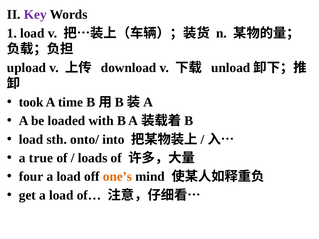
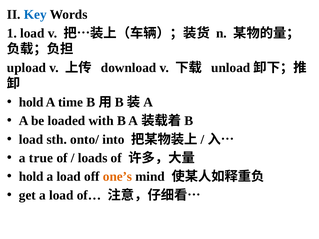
Key colour: purple -> blue (35, 15)
took: took -> hold (31, 102)
four: four -> hold (31, 177)
